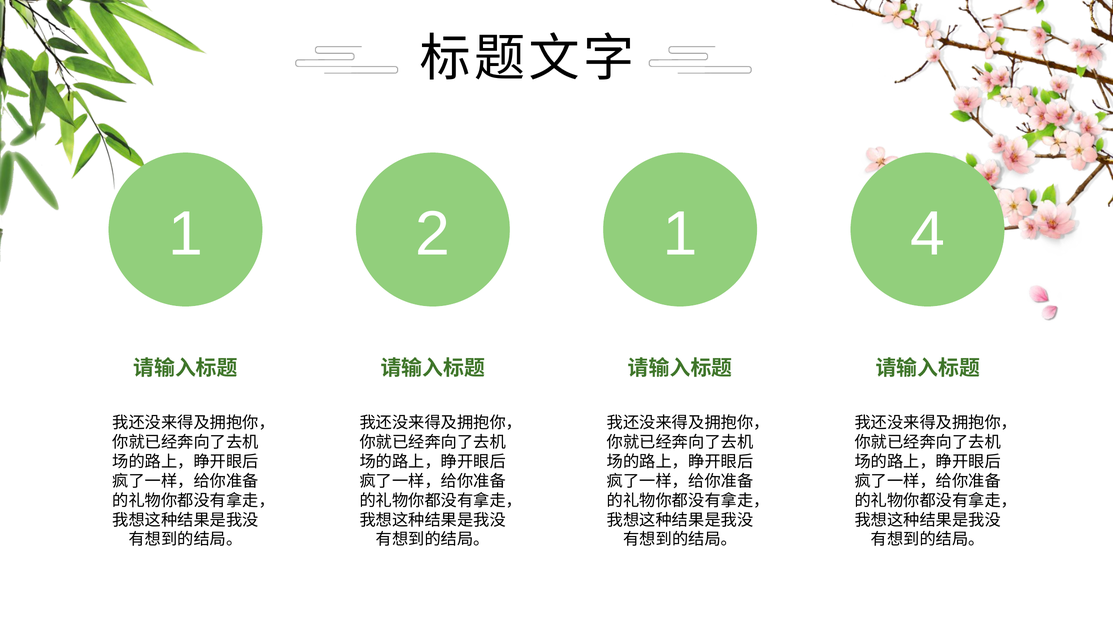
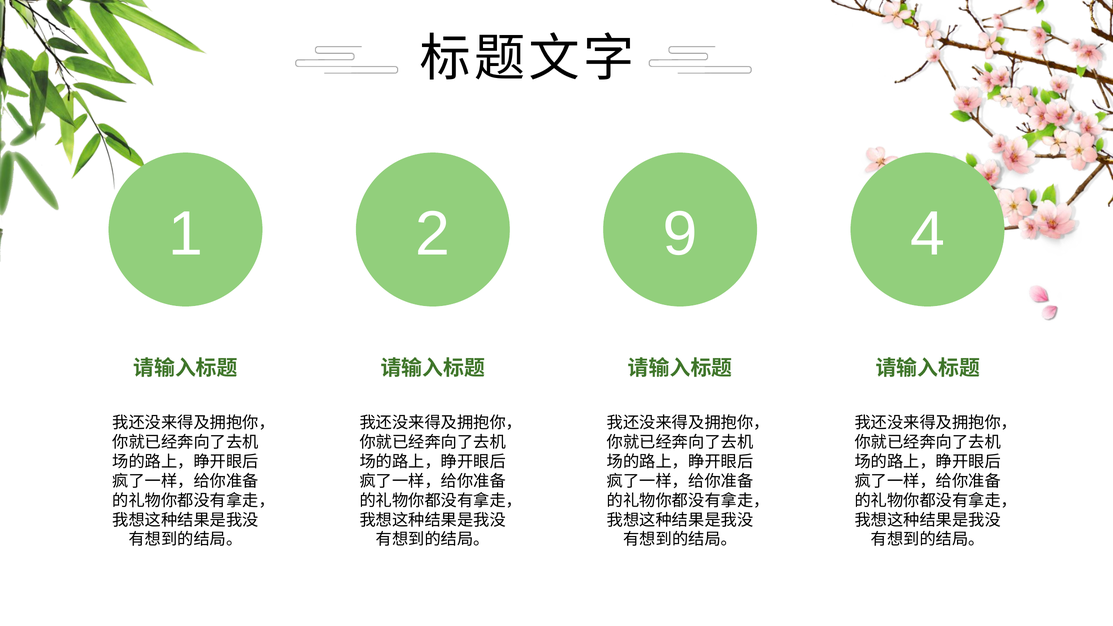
2 1: 1 -> 9 (680, 234)
